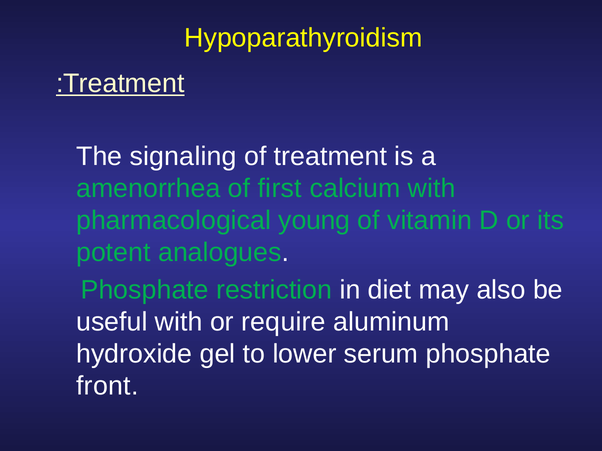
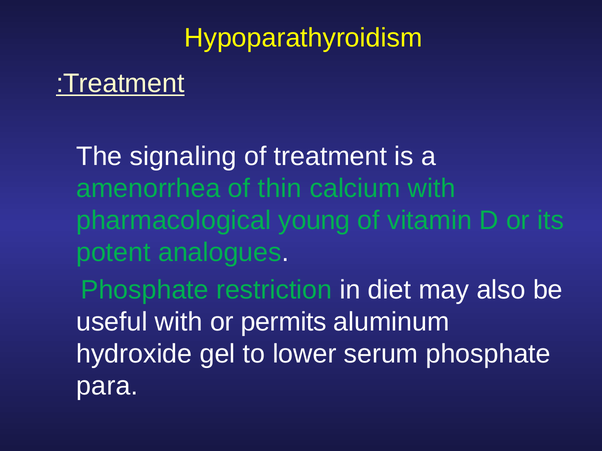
first: first -> thin (280, 189)
require: require -> permits (284, 322)
front: front -> para (107, 387)
